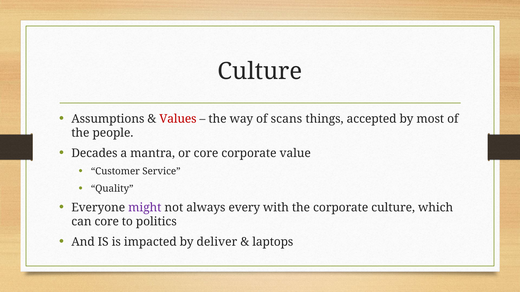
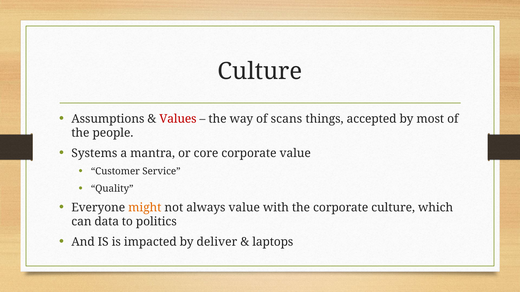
Decades: Decades -> Systems (94, 153)
might colour: purple -> orange (145, 208)
always every: every -> value (244, 208)
can core: core -> data (107, 222)
